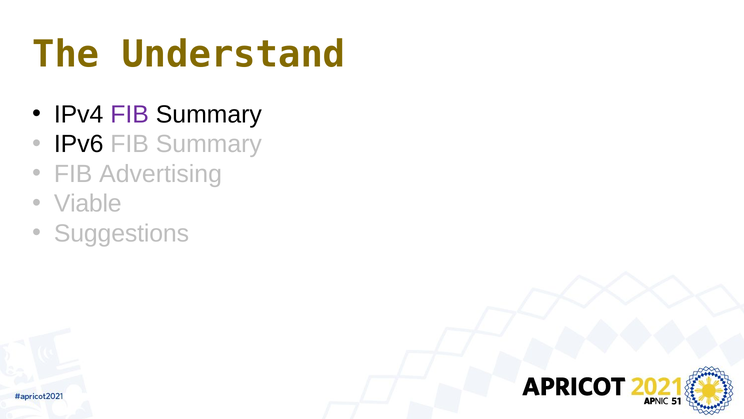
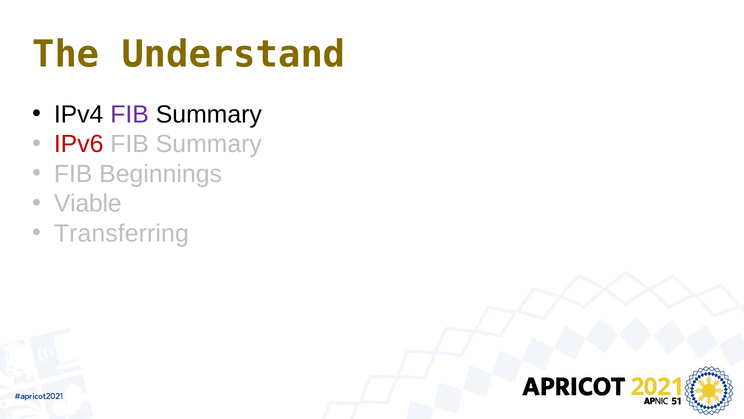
IPv6 colour: black -> red (79, 144)
Advertising: Advertising -> Beginnings (161, 174)
Suggestions: Suggestions -> Transferring (121, 233)
